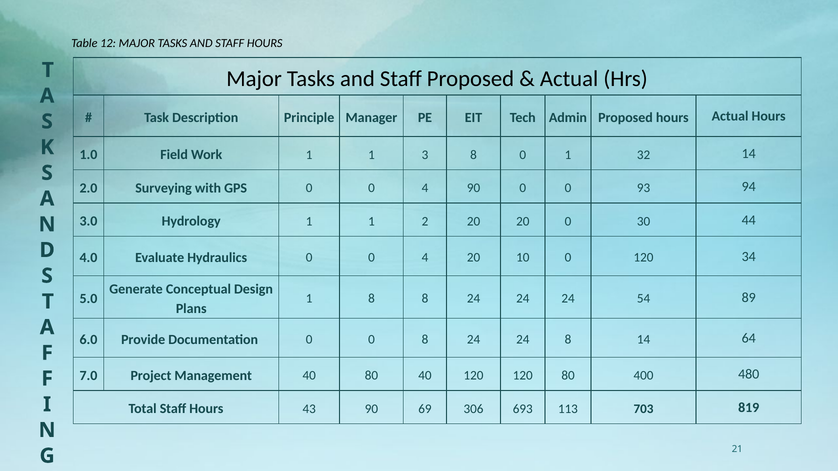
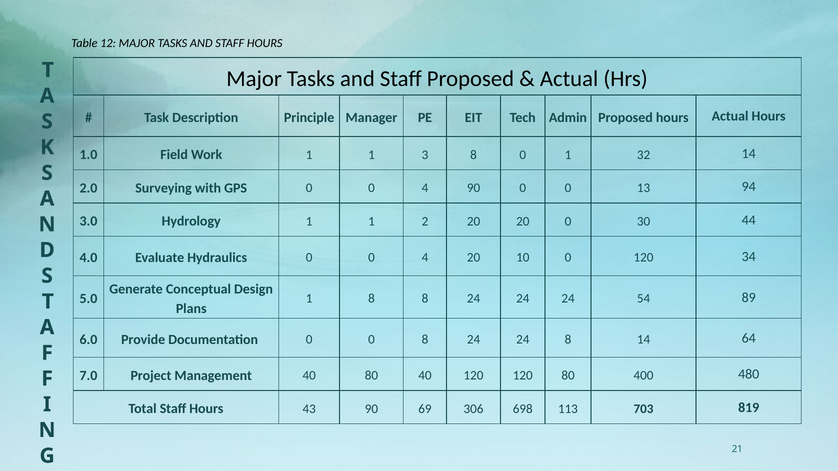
93: 93 -> 13 (644, 188)
693: 693 -> 698 (523, 409)
